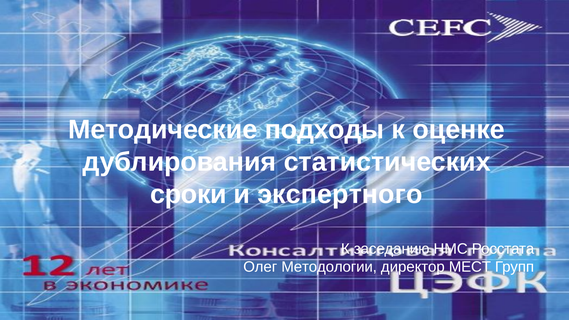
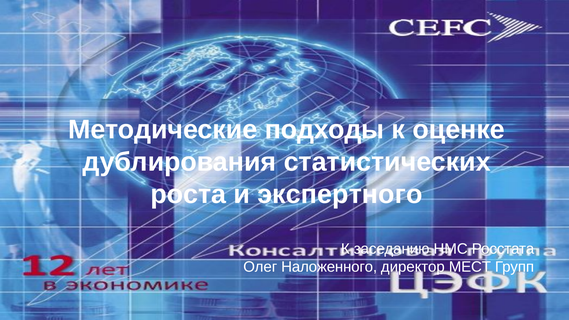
сроки: сроки -> роста (188, 194)
Методологии: Методологии -> Наложенного (329, 267)
